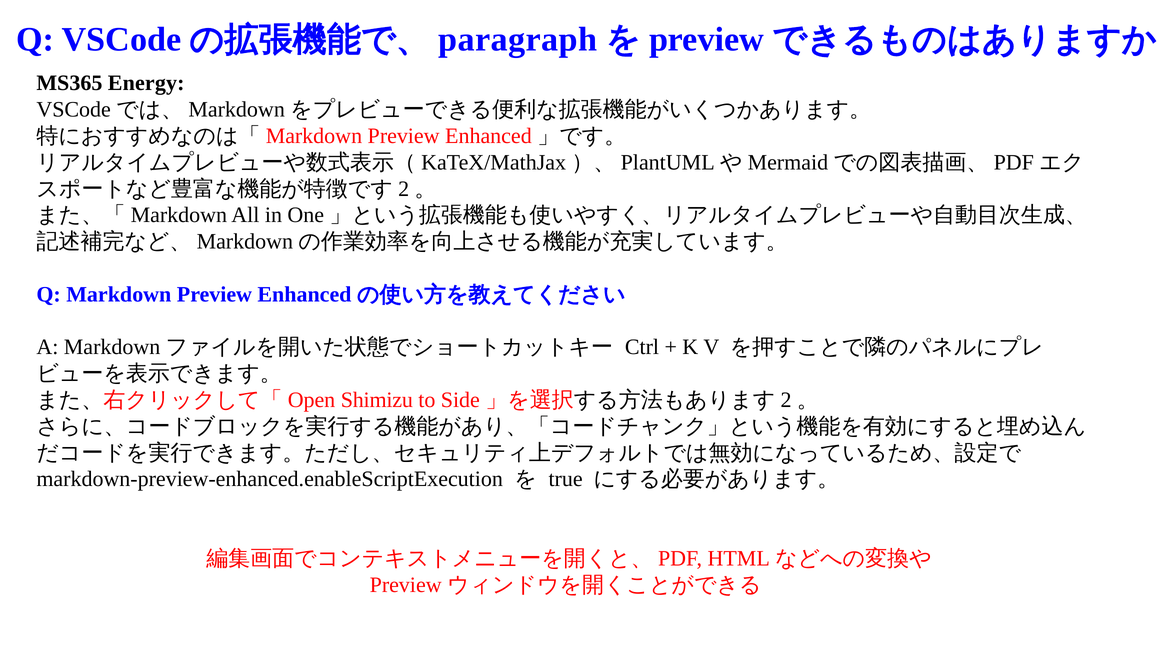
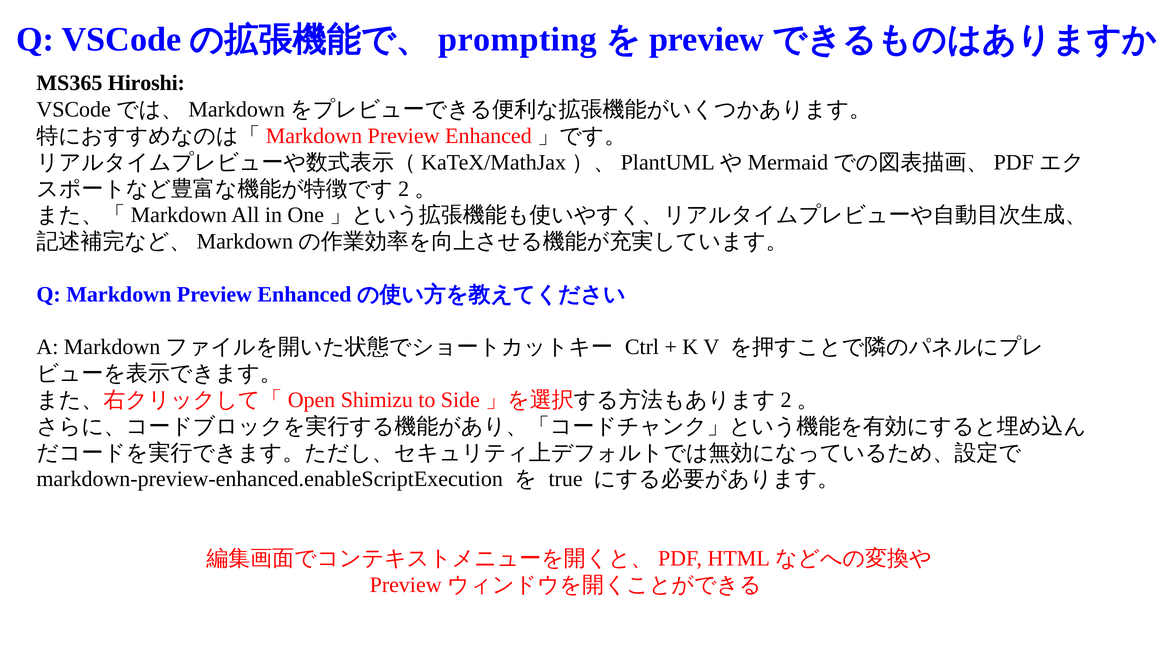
paragraph: paragraph -> prompting (518, 39)
Energy: Energy -> Hiroshi (146, 83)
